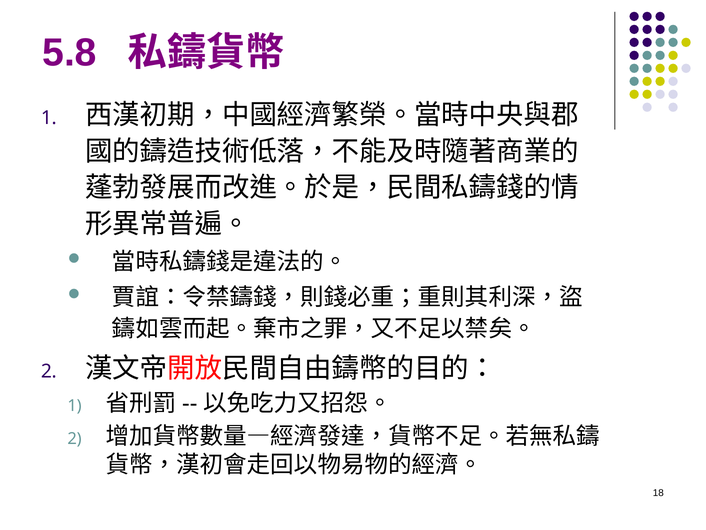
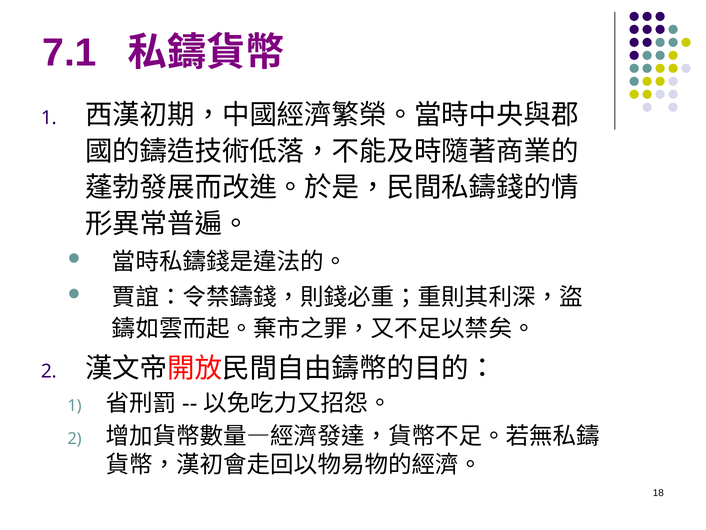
5.8: 5.8 -> 7.1 (70, 53)
